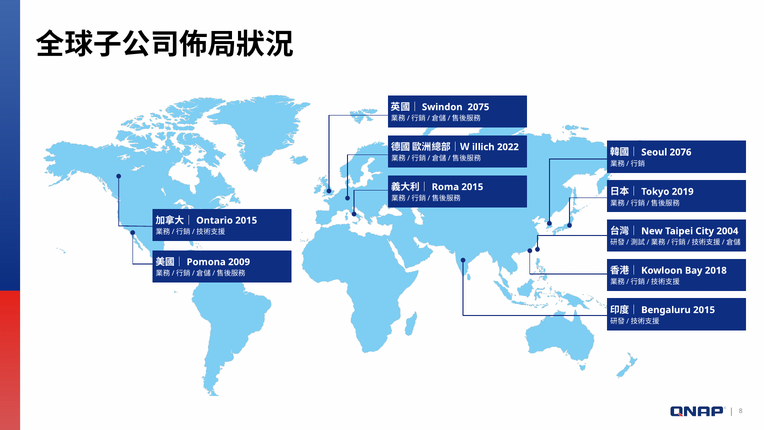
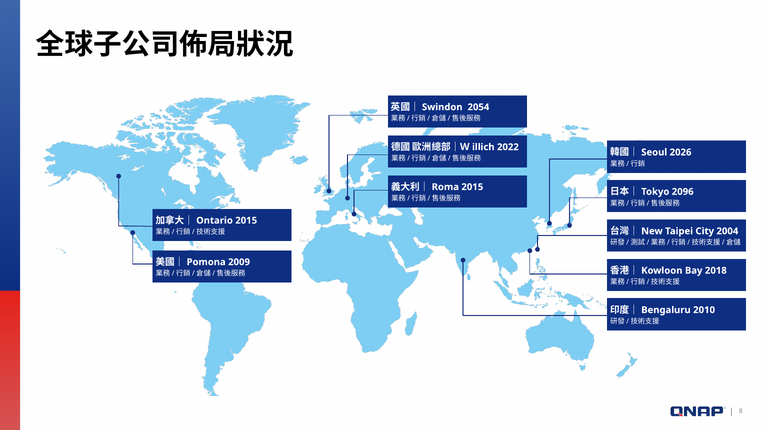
2075: 2075 -> 2054 (478, 107)
2076: 2076 -> 2026 (681, 152)
2019: 2019 -> 2096 (683, 192)
2015: 2015 -> 2010 (704, 310)
